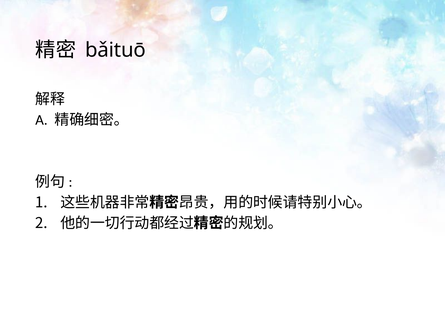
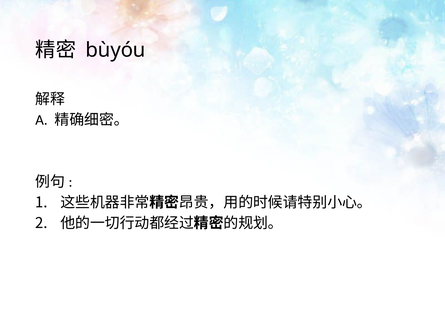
bǎituō: bǎituō -> bùyóu (116, 50)
